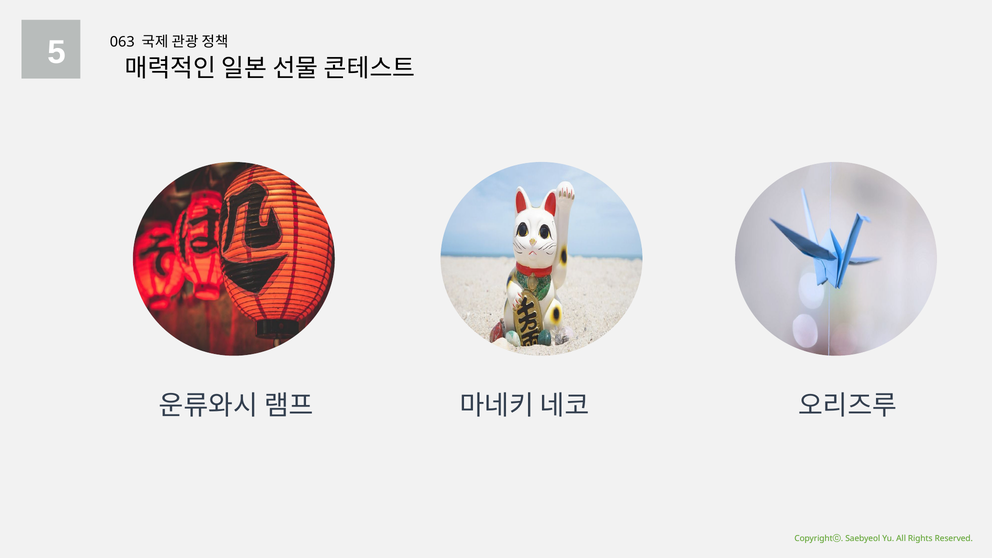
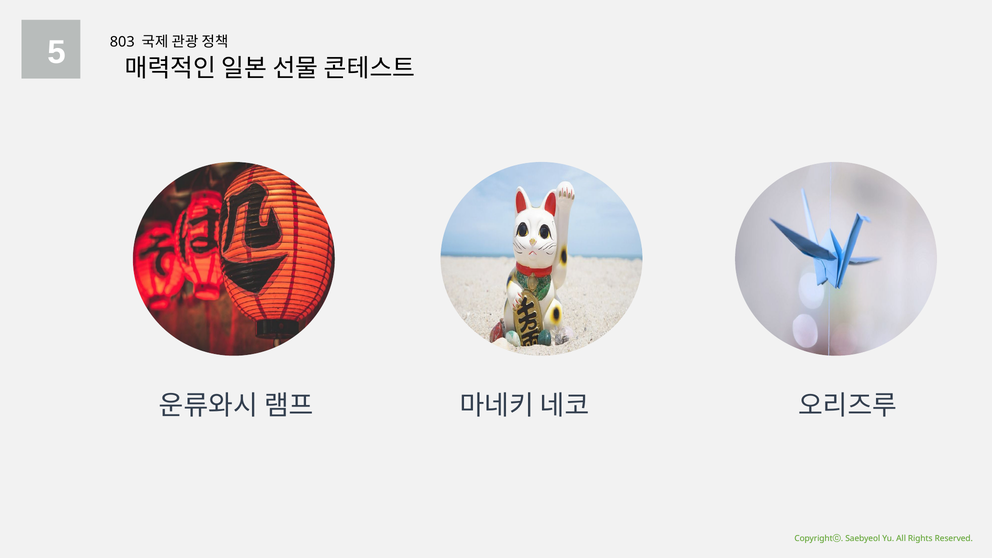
063: 063 -> 803 (122, 42)
